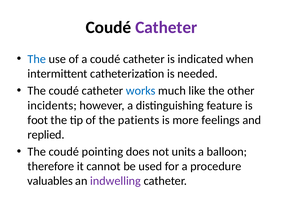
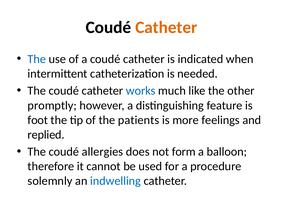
Catheter colour: purple -> orange (166, 27)
incidents: incidents -> promptly (52, 106)
pointing: pointing -> allergies (102, 152)
units: units -> form (184, 152)
valuables: valuables -> solemnly (50, 181)
indwelling colour: purple -> blue (116, 181)
